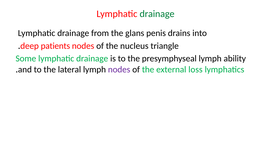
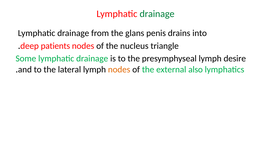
ability: ability -> desire (235, 58)
nodes colour: purple -> orange (119, 69)
loss: loss -> also (196, 69)
